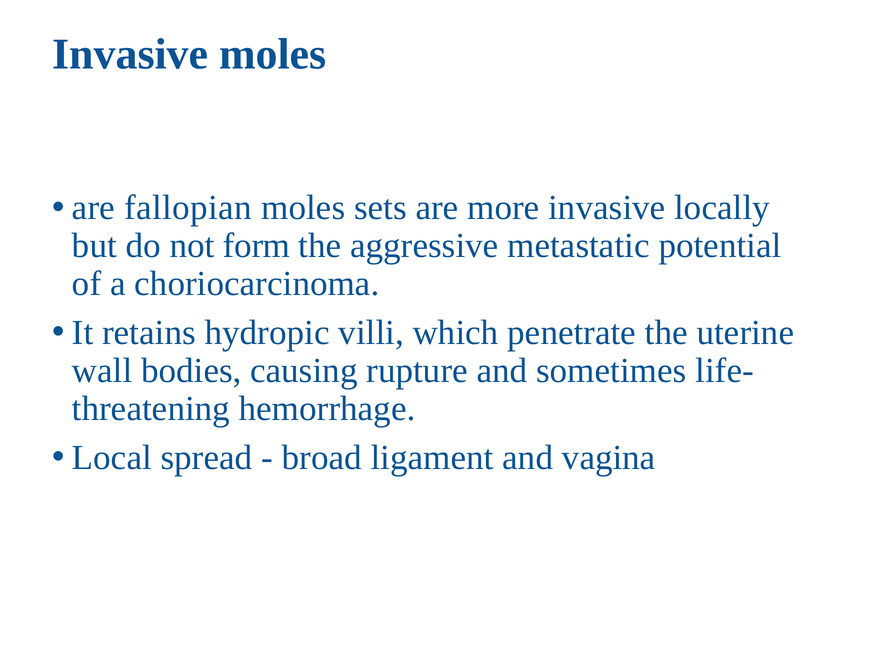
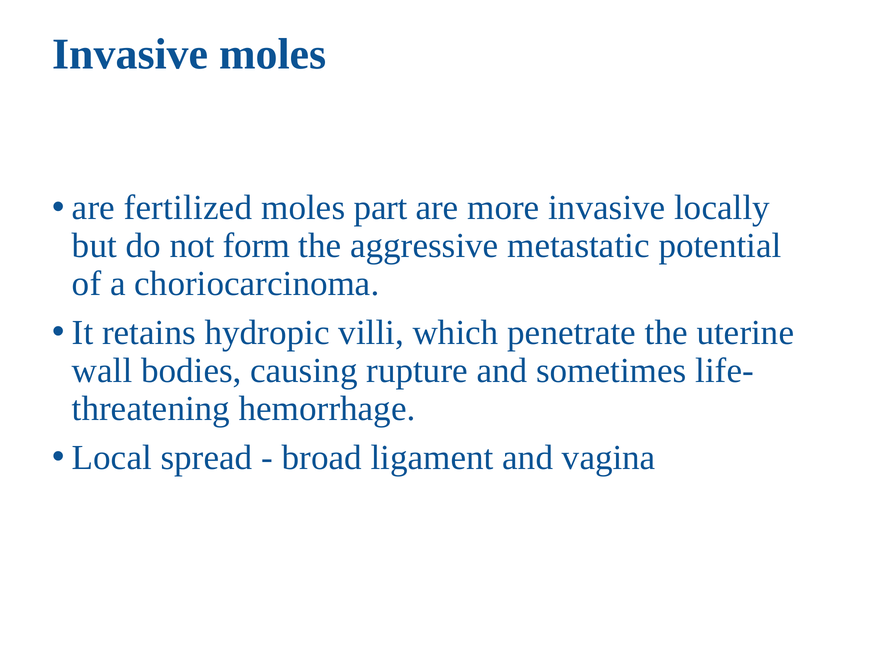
fallopian: fallopian -> fertilized (188, 208)
sets: sets -> part (381, 208)
